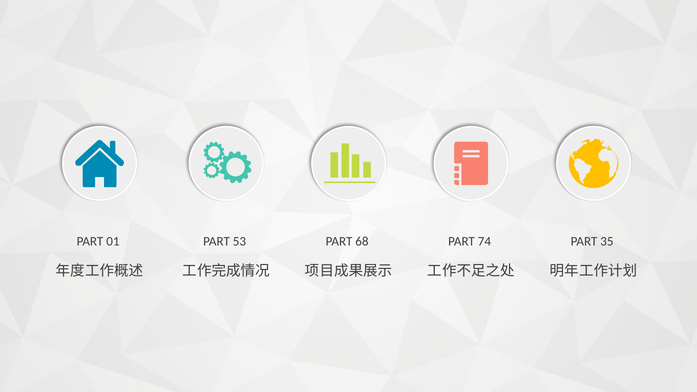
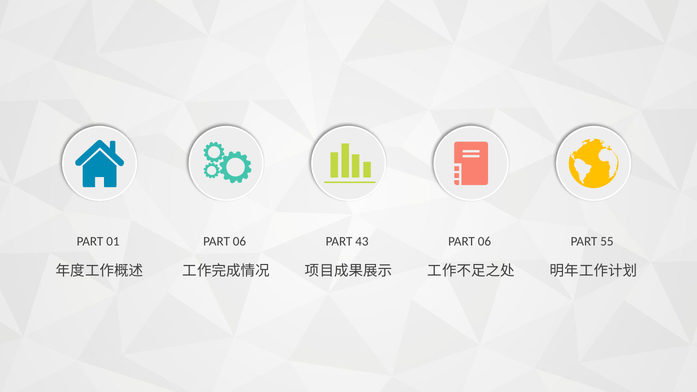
01 PART 53: 53 -> 06 (239, 242)
68: 68 -> 43 (362, 242)
74: 74 -> 06 (484, 242)
35: 35 -> 55 (607, 242)
